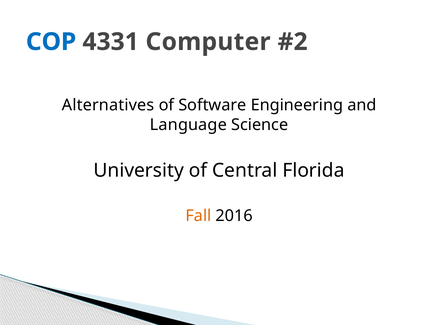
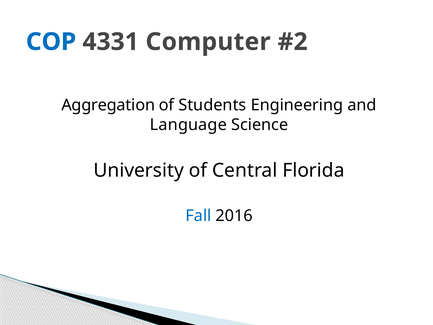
Alternatives: Alternatives -> Aggregation (108, 105)
Software: Software -> Students (212, 105)
Fall colour: orange -> blue (198, 216)
